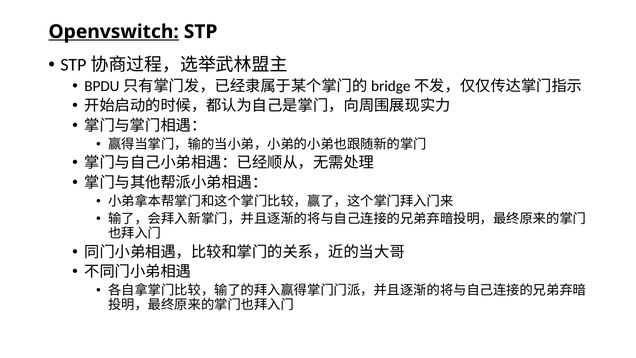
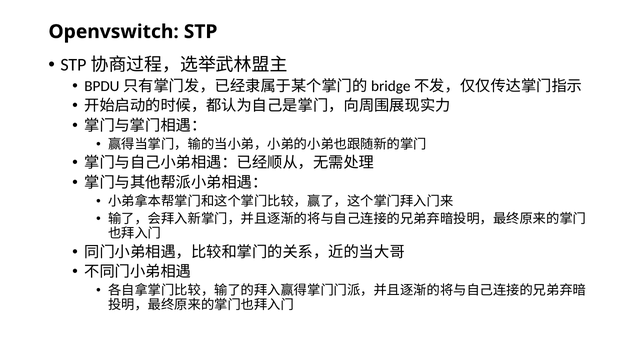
Openvswitch underline: present -> none (114, 32)
